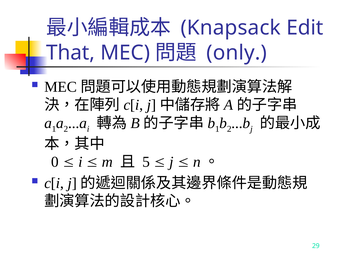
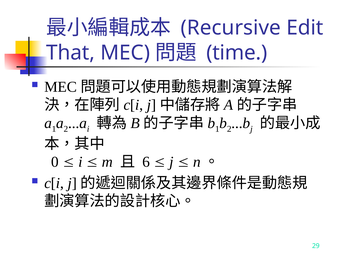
Knapsack: Knapsack -> Recursive (231, 28)
only: only -> time (237, 53)
5: 5 -> 6 (146, 162)
